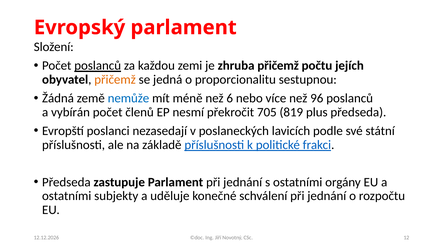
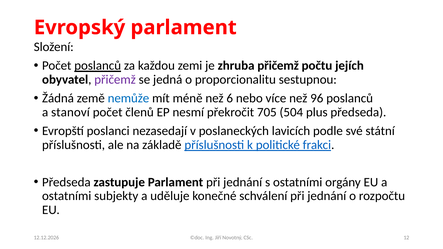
přičemž colour: orange -> purple (115, 80)
vybírán: vybírán -> stanoví (70, 112)
819: 819 -> 504 (291, 112)
